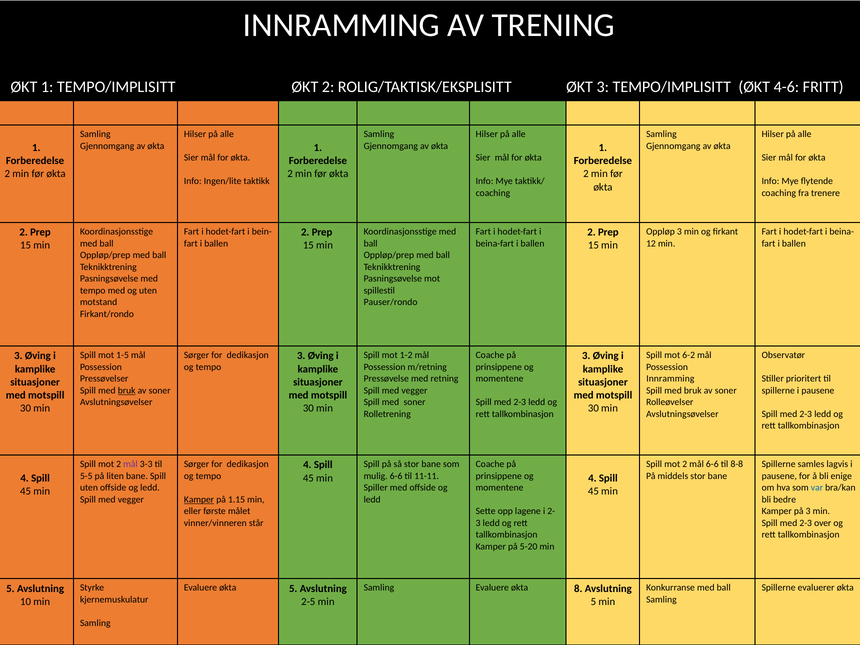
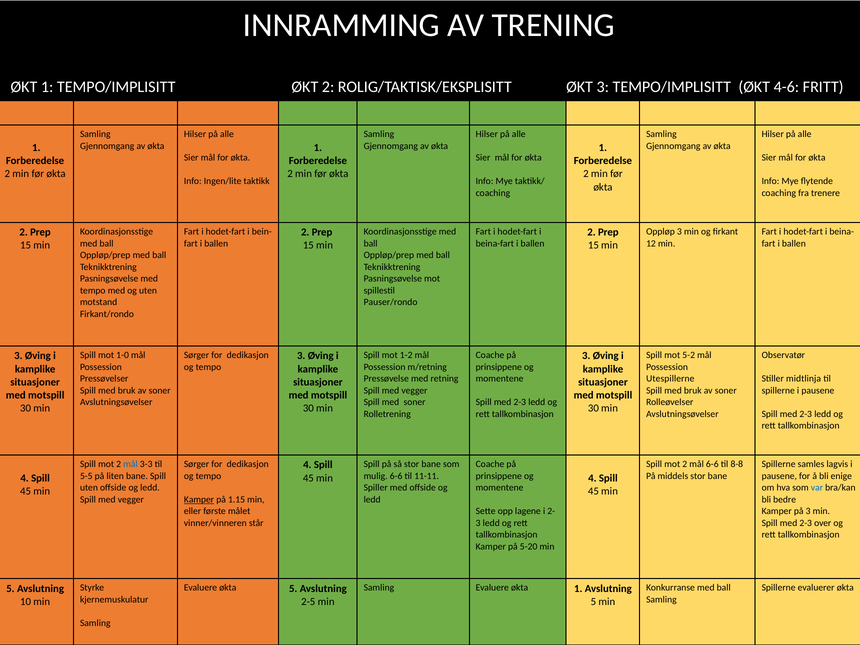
1-5: 1-5 -> 1-0 (123, 355)
6-2: 6-2 -> 5-2 (689, 355)
Innramming: Innramming -> Utespillerne (670, 379)
prioritert: prioritert -> midtlinja (804, 379)
bruk underline: present -> none (127, 391)
mål colour: purple -> blue (130, 464)
økta 8: 8 -> 1 (578, 588)
